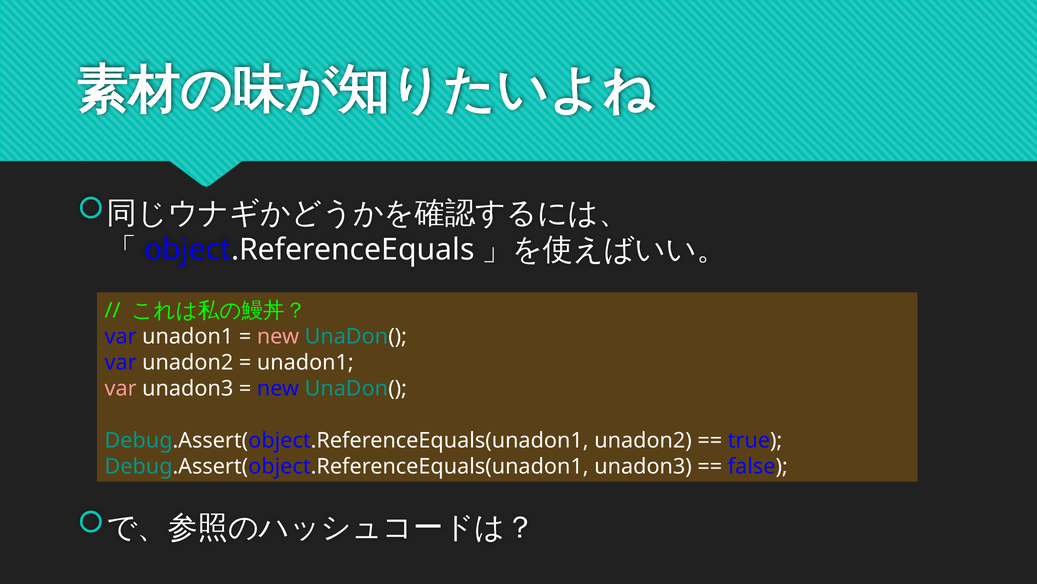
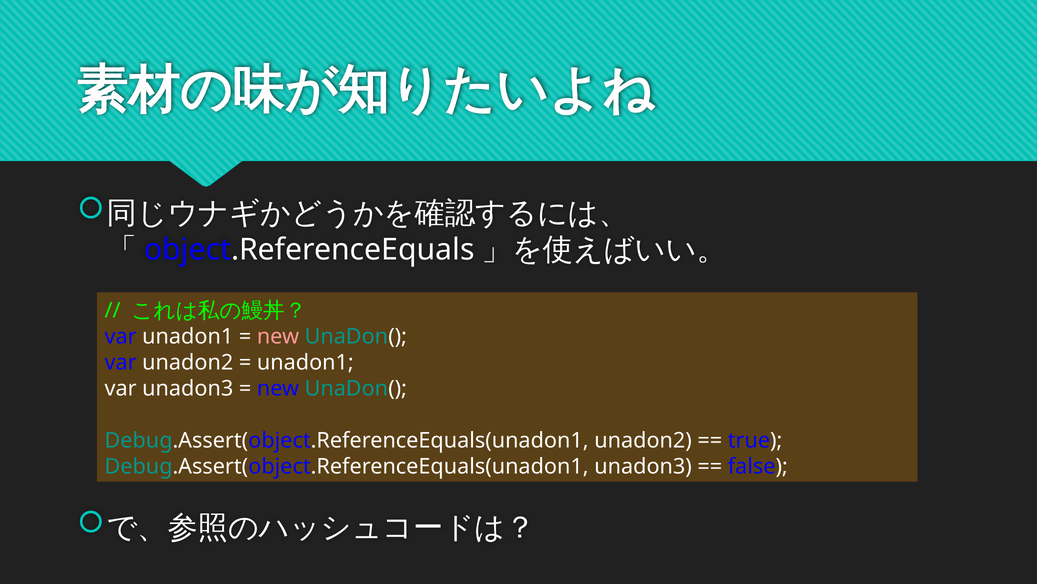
var colour: pink -> white (121, 388)
